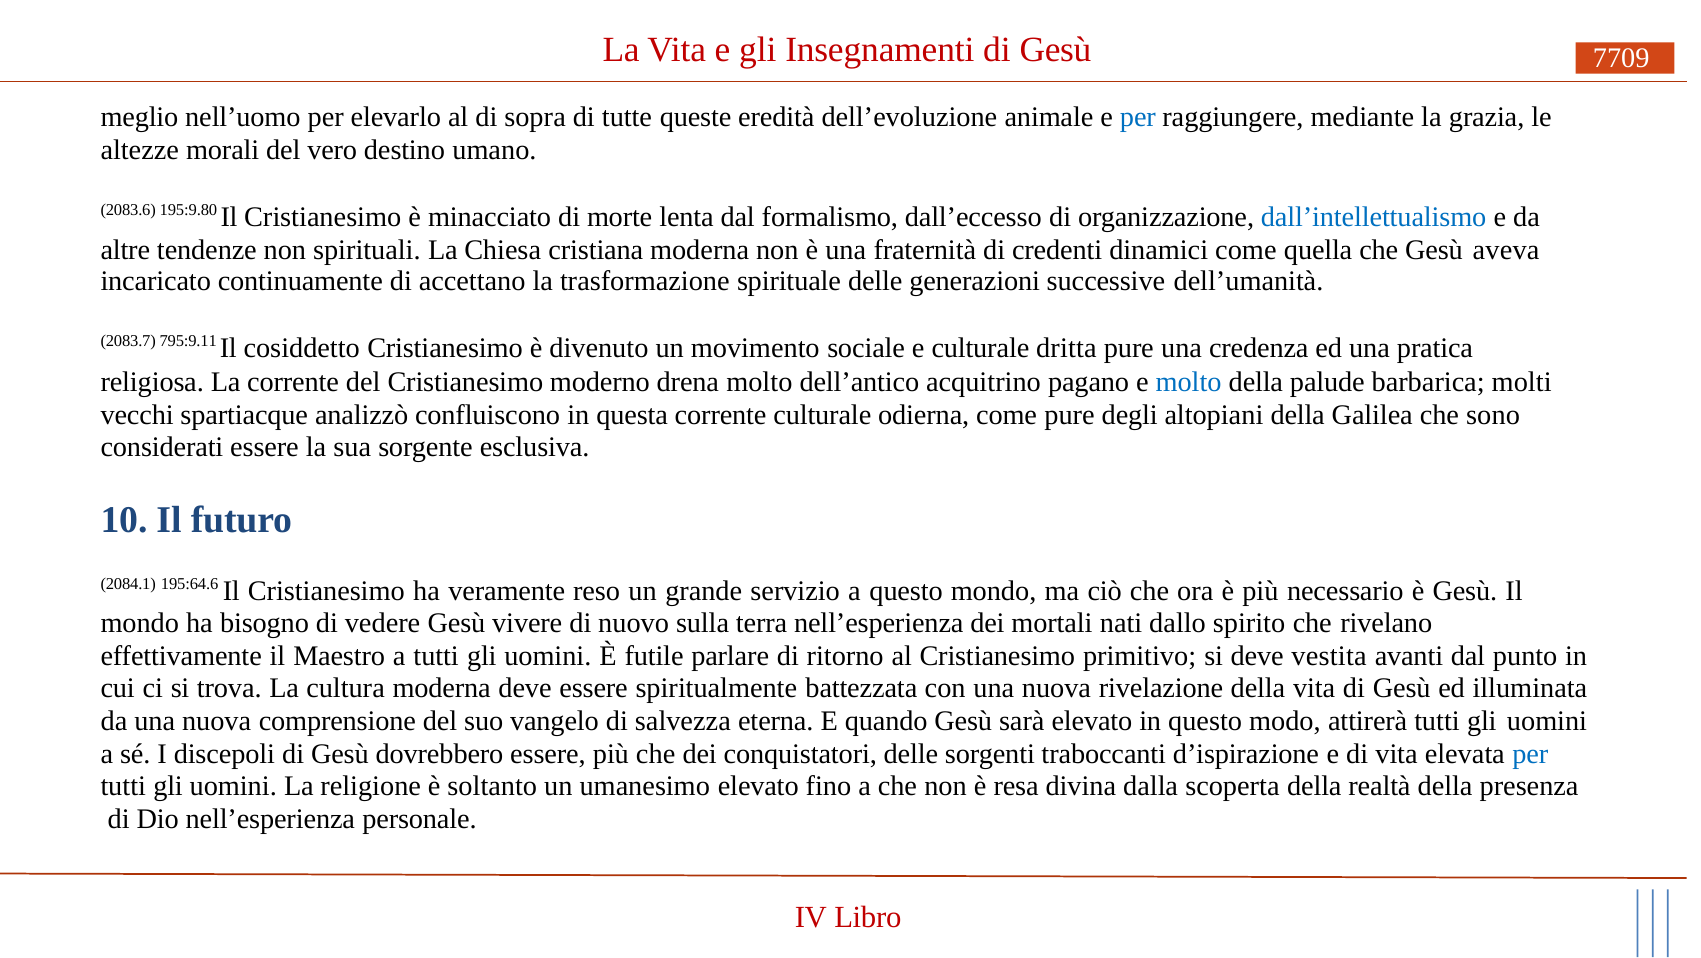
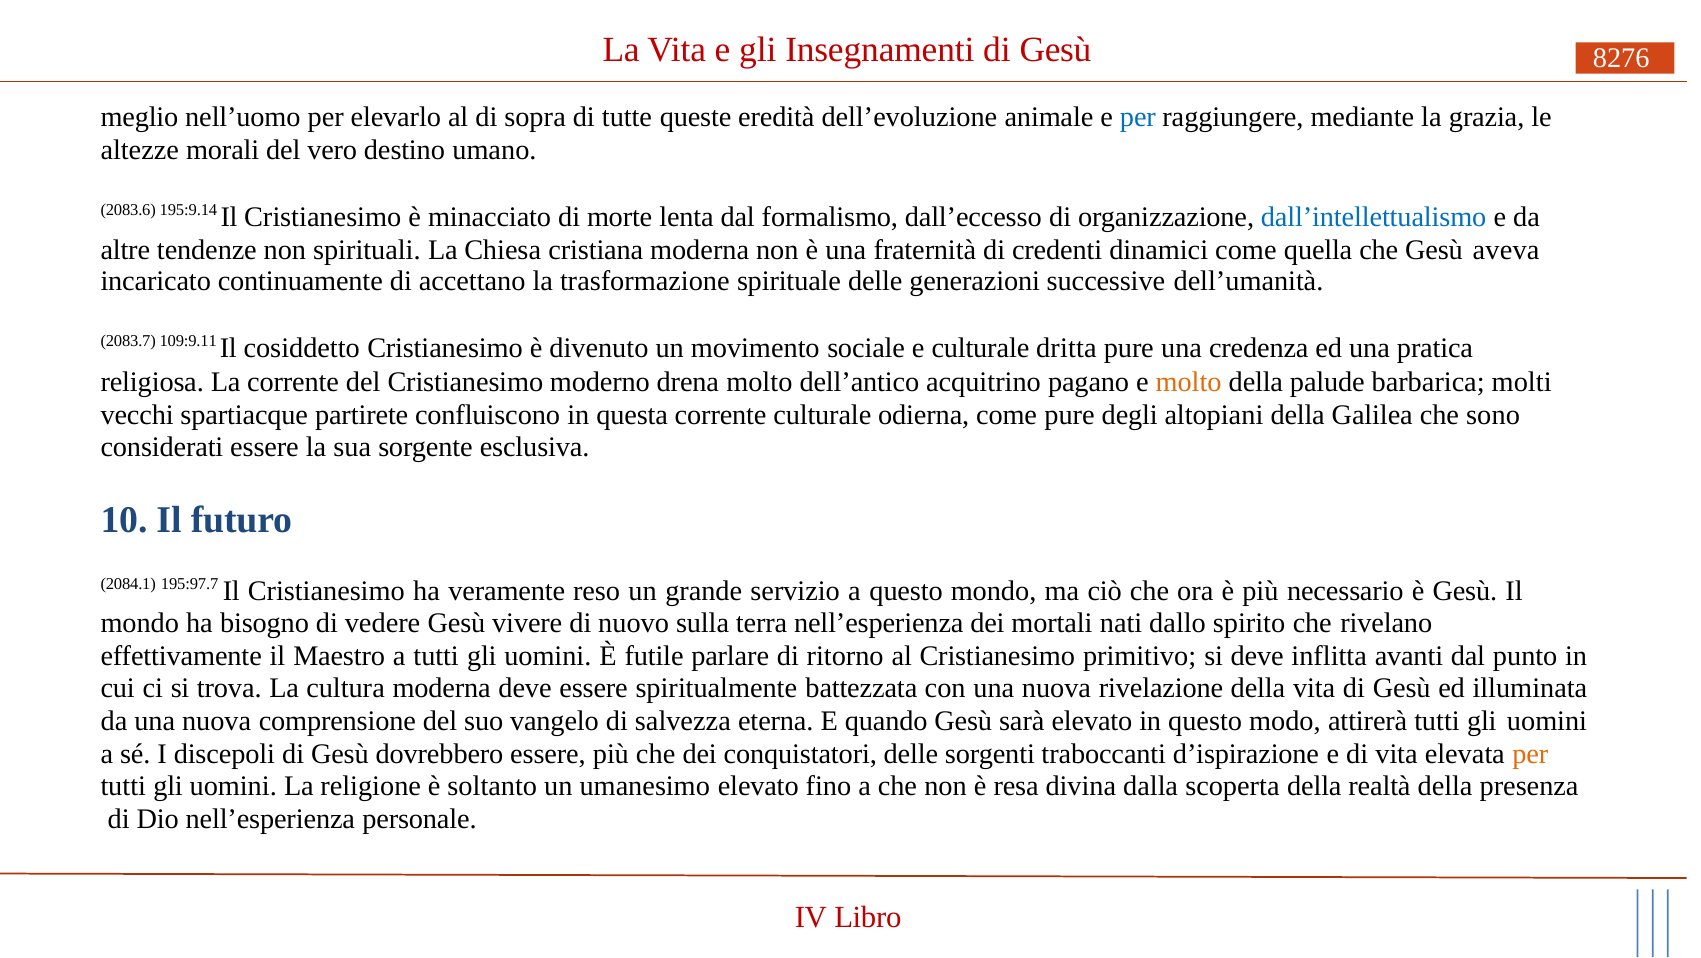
7709: 7709 -> 8276 (1621, 59)
195:9.80: 195:9.80 -> 195:9.14 (188, 210)
795:9.11: 795:9.11 -> 109:9.11 (188, 341)
molto colour: blue -> orange (1189, 382)
analizzò: analizzò -> partirete (362, 415)
195:64.6: 195:64.6 -> 195:97.7 (190, 584)
vestita: vestita -> inflitta (1329, 656)
per colour: blue -> orange (1530, 754)
